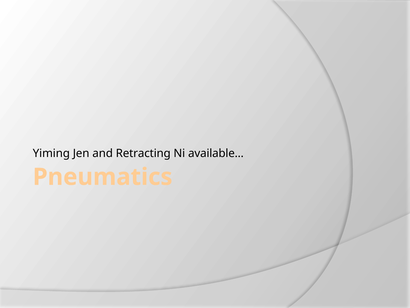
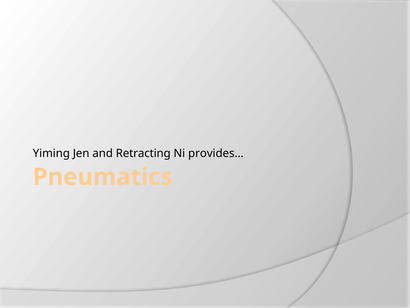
available…: available… -> provides… (216, 153)
